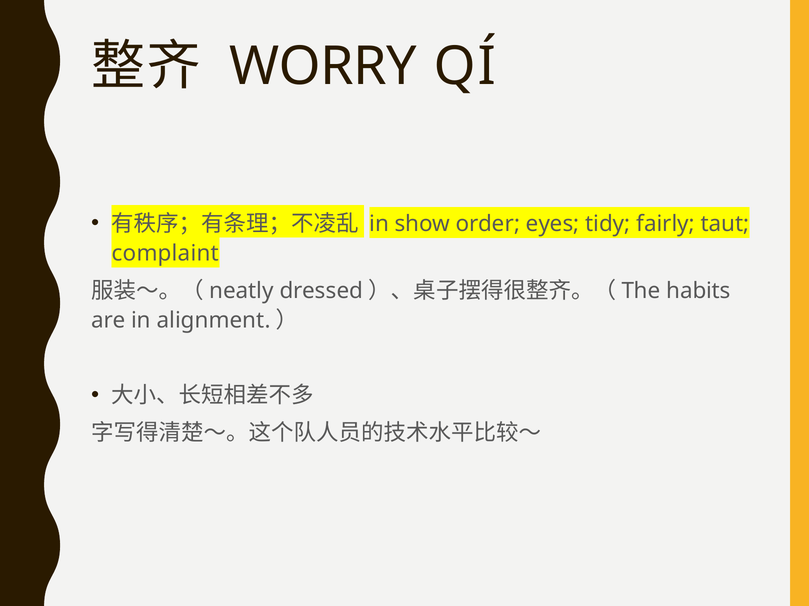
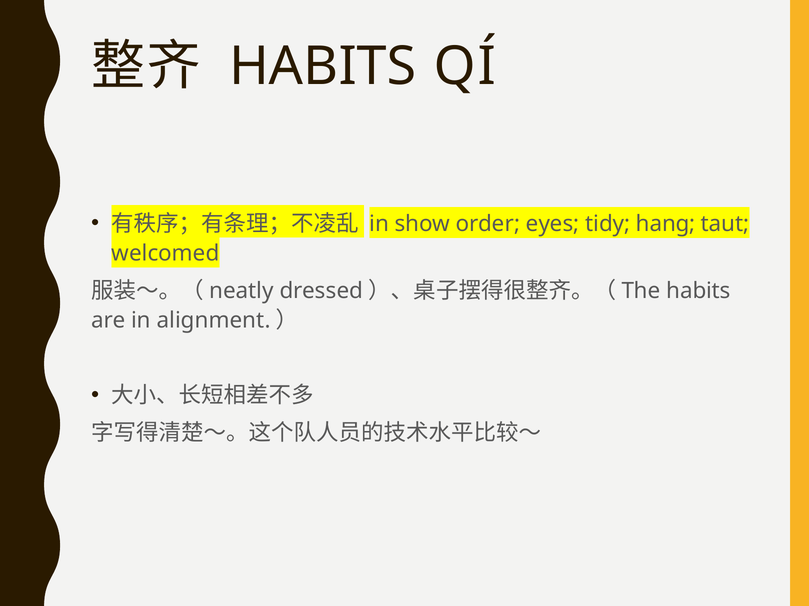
WORRY: WORRY -> HABITS (323, 67)
fairly: fairly -> hang (666, 224)
complaint: complaint -> welcomed (165, 254)
